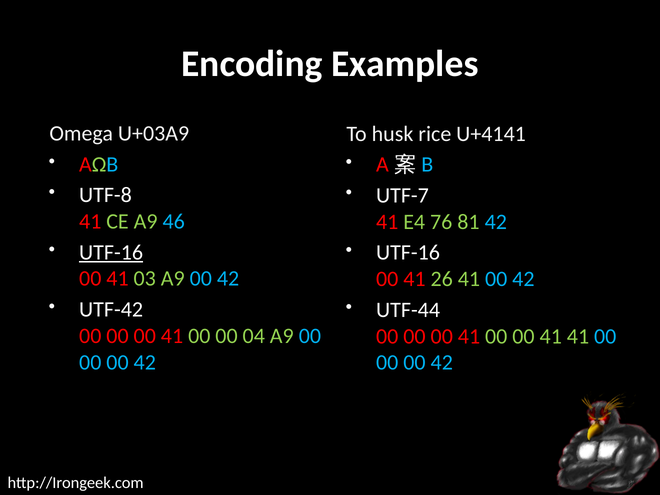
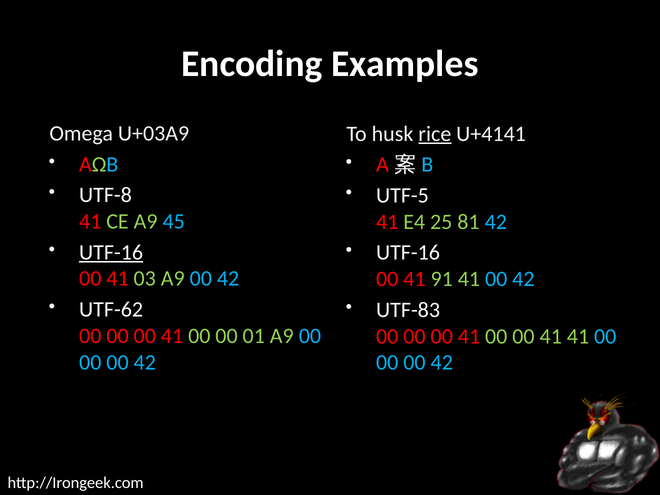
rice underline: none -> present (435, 134)
UTF-7: UTF-7 -> UTF-5 (402, 195)
46: 46 -> 45 (174, 222)
76: 76 -> 25 (441, 222)
26: 26 -> 91 (442, 279)
UTF-42: UTF-42 -> UTF-62 (111, 310)
UTF-44: UTF-44 -> UTF-83 (408, 310)
04: 04 -> 01 (254, 336)
